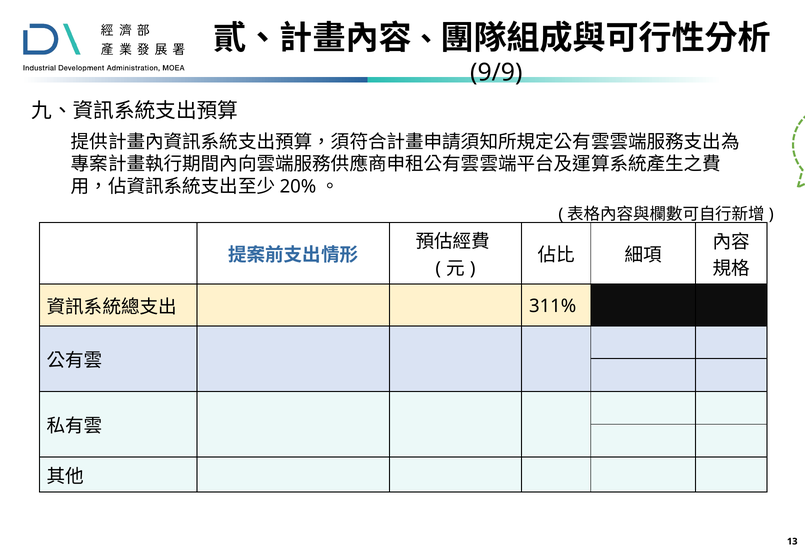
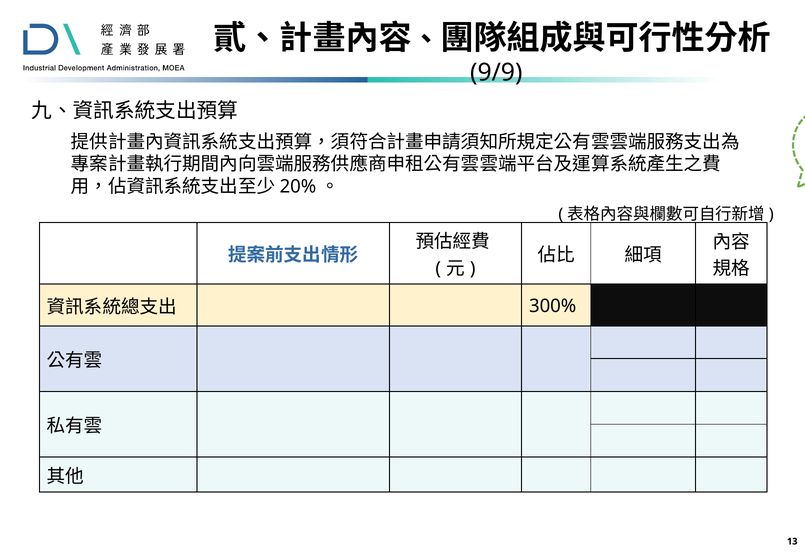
311%: 311% -> 300% (553, 306)
